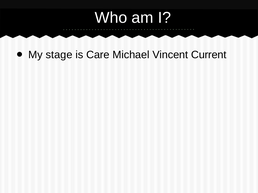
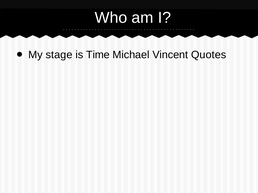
Care: Care -> Time (98, 55)
Current: Current -> Quotes (209, 55)
